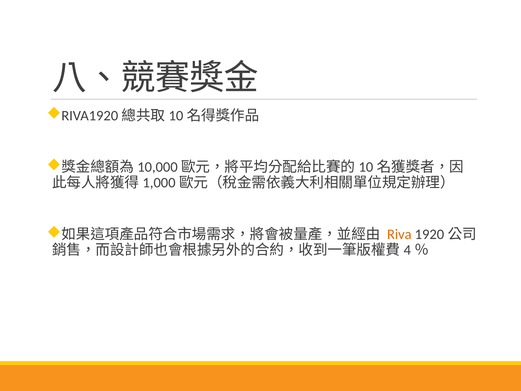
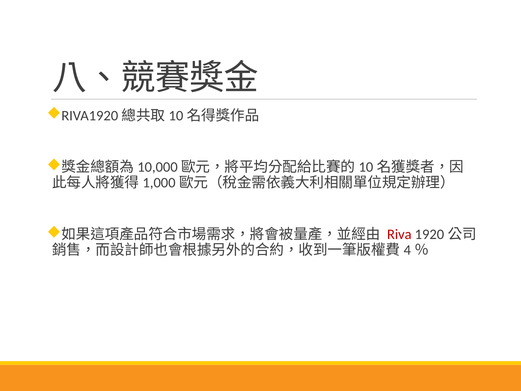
Riva colour: orange -> red (399, 234)
